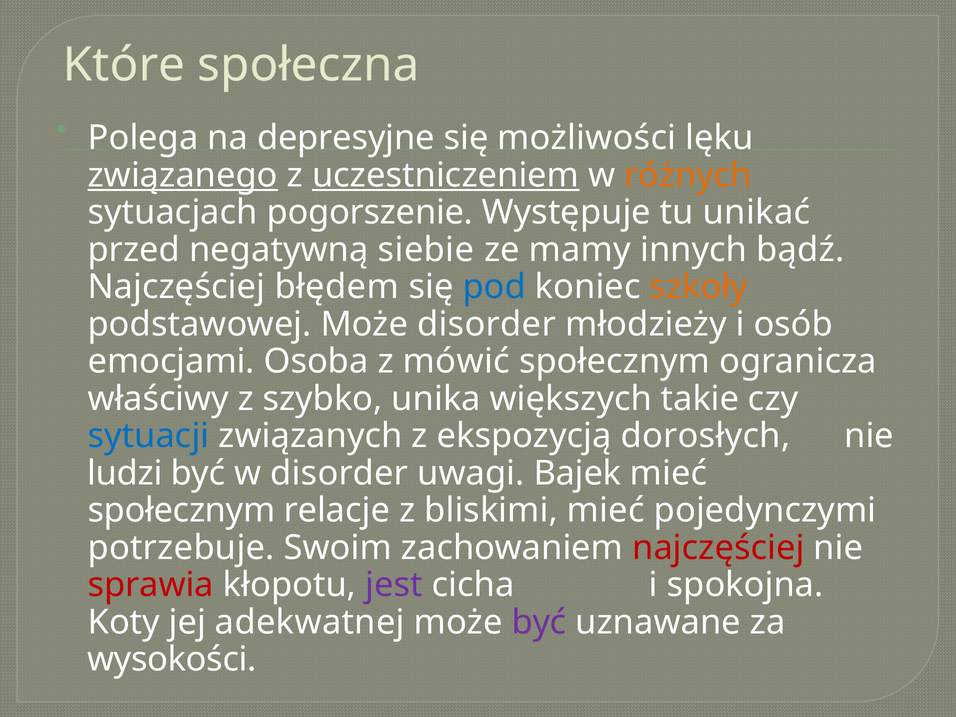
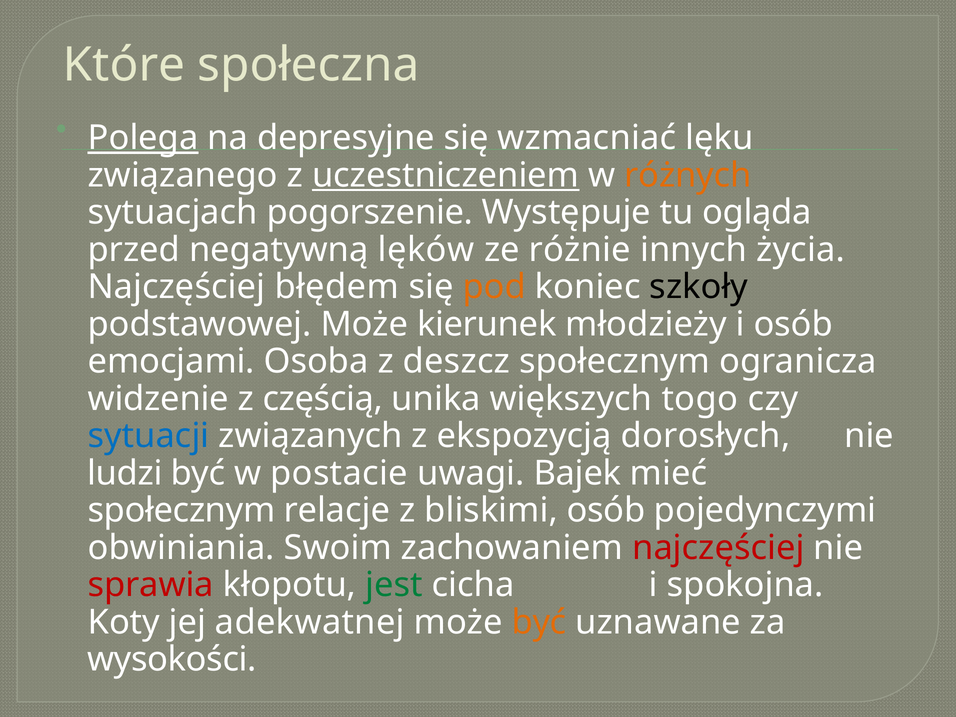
Polega underline: none -> present (143, 138)
możliwości: możliwości -> wzmacniać (587, 138)
związanego underline: present -> none (183, 175)
unikać: unikać -> ogląda (757, 212)
siebie: siebie -> lęków (426, 250)
mamy: mamy -> różnie (580, 250)
bądź: bądź -> życia (801, 250)
pod colour: blue -> orange (494, 287)
szkoły colour: orange -> black (699, 287)
Może disorder: disorder -> kierunek (487, 324)
mówić: mówić -> deszcz (456, 361)
właściwy: właściwy -> widzenie (158, 399)
szybko: szybko -> częścią (323, 399)
takie: takie -> togo (700, 399)
w disorder: disorder -> postacie (339, 473)
bliskimi mieć: mieć -> osób (606, 510)
potrzebuje: potrzebuje -> obwiniania (181, 548)
jest colour: purple -> green (394, 585)
być colour: purple -> orange (539, 622)
